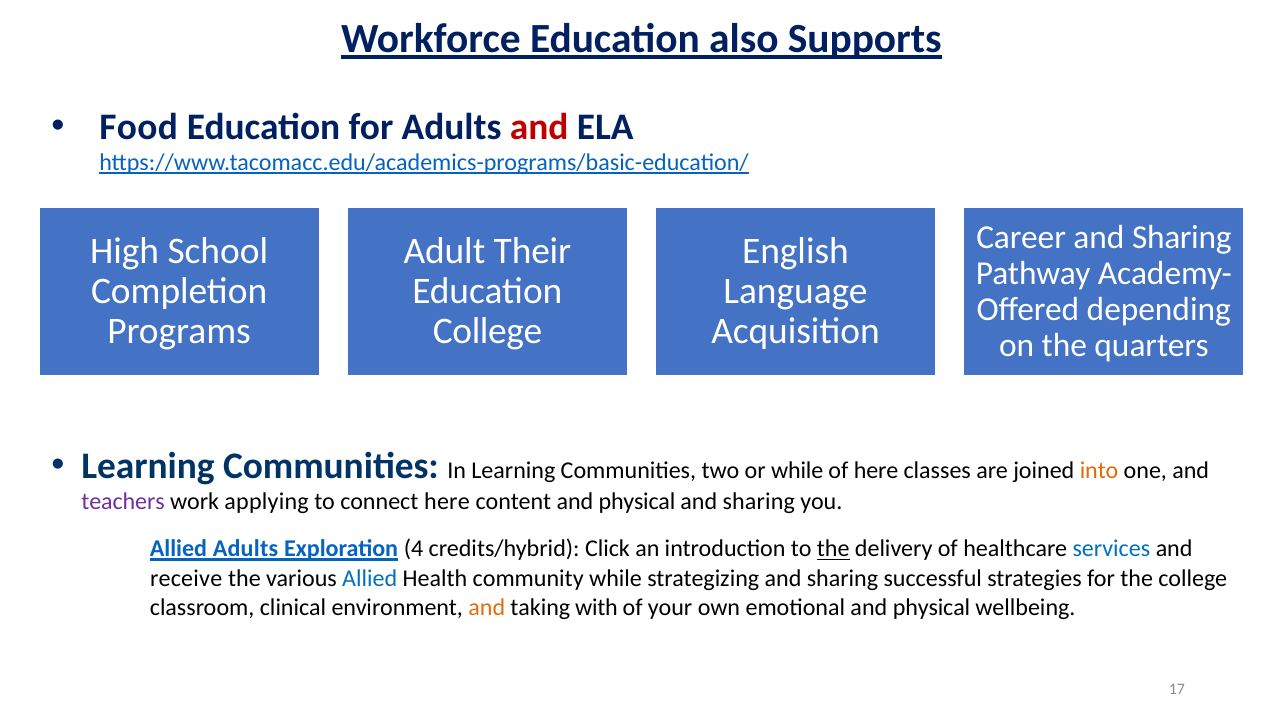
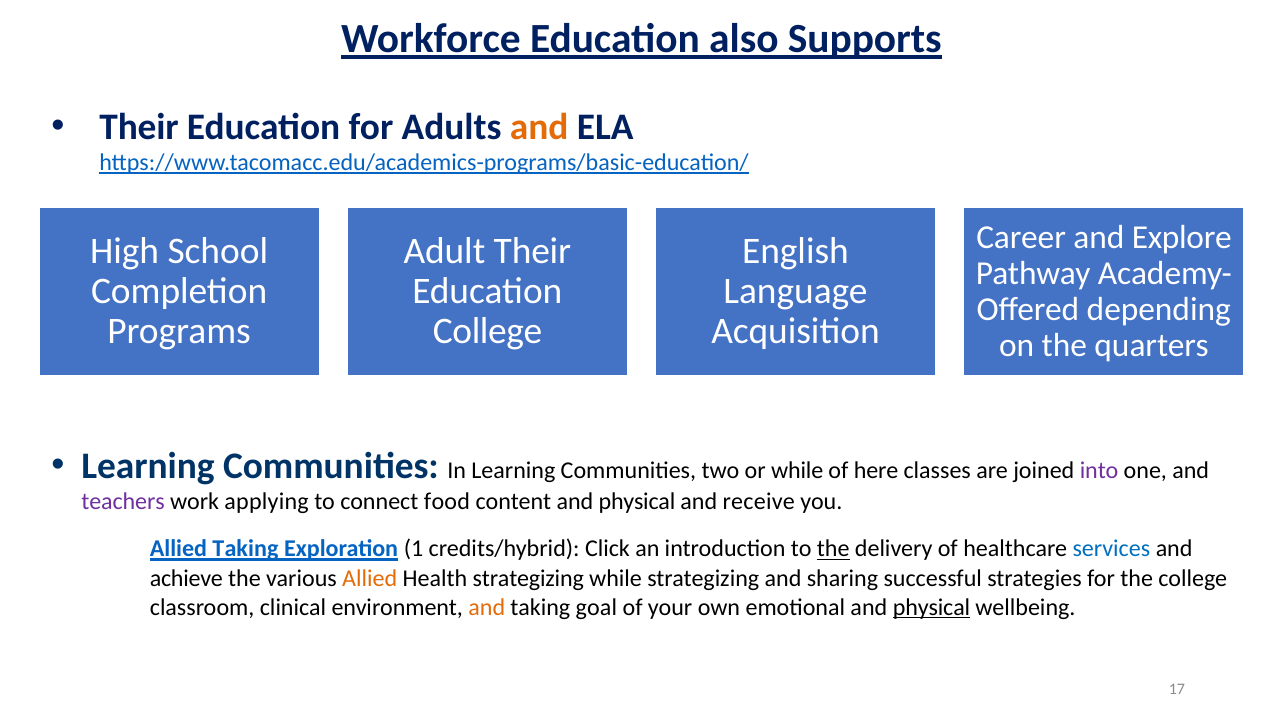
Food: Food -> Their (139, 127)
and colour: red -> orange (539, 127)
Sharing: Sharing -> Explore (1182, 237)
into colour: orange -> purple (1099, 470)
connect here: here -> food (447, 501)
sharing: sharing -> receive (759, 501)
Allied Adults: Adults -> Taking (246, 549)
4: 4 -> 1 (414, 549)
receive: receive -> achieve (186, 578)
Allied colour: blue -> orange (370, 578)
Health community: community -> strategizing (528, 578)
with: with -> goal (596, 607)
physical underline: none -> present (931, 607)
